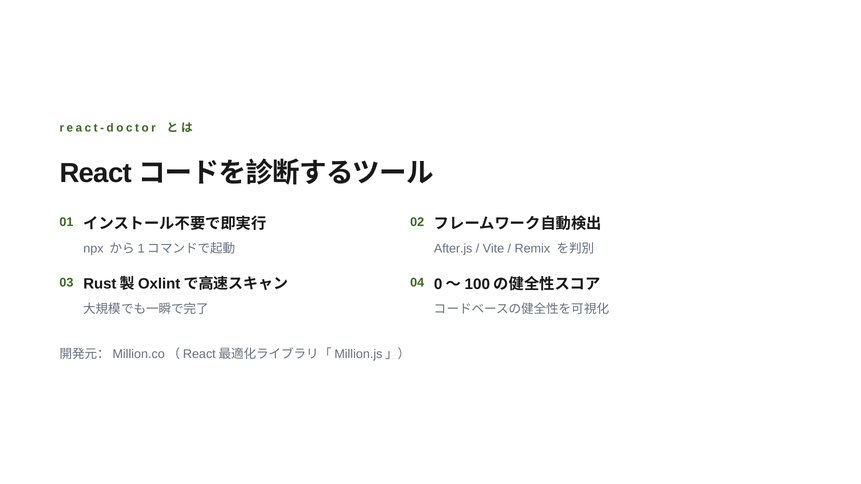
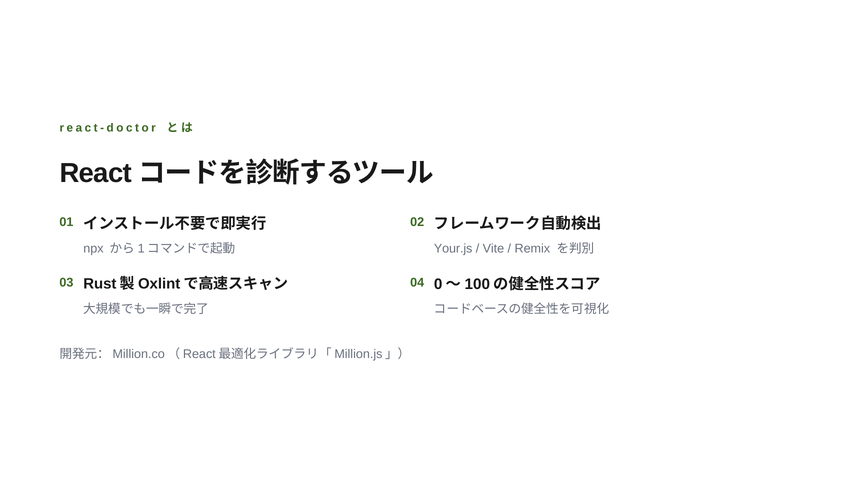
After.js: After.js -> Your.js (453, 249)
